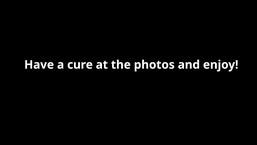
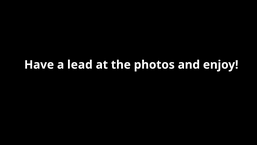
cure: cure -> lead (80, 65)
